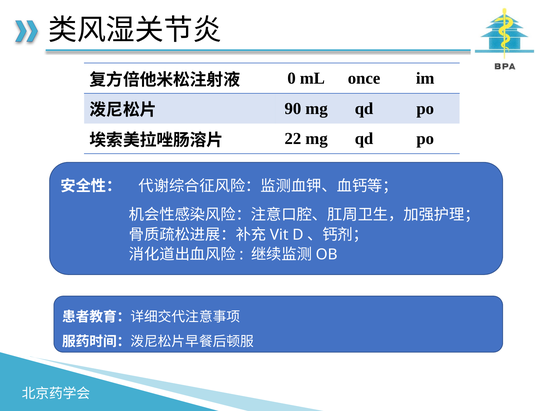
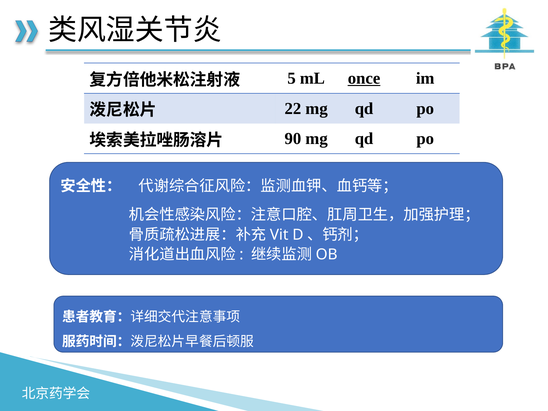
0: 0 -> 5 (292, 78)
once underline: none -> present (364, 78)
90: 90 -> 22 (293, 109)
22: 22 -> 90 (293, 139)
